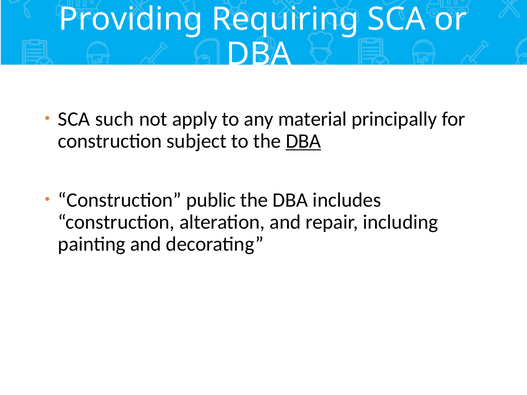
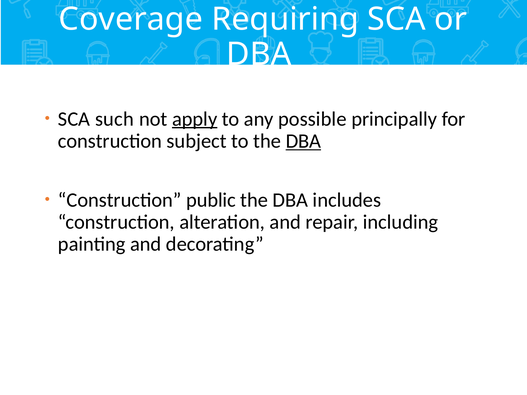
Providing: Providing -> Coverage (131, 19)
apply underline: none -> present (195, 119)
material: material -> possible (312, 119)
